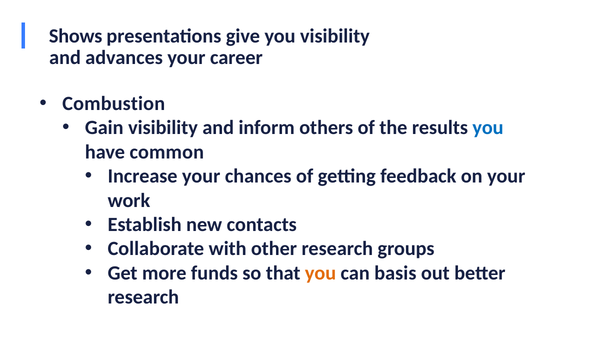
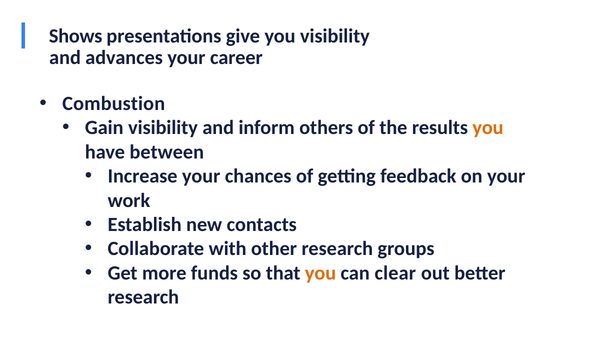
you colour: blue -> orange (488, 128)
common: common -> between (167, 152)
basis: basis -> clear (395, 273)
